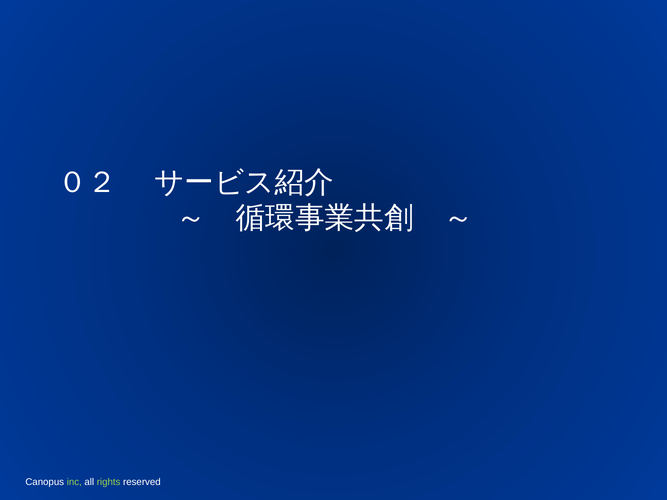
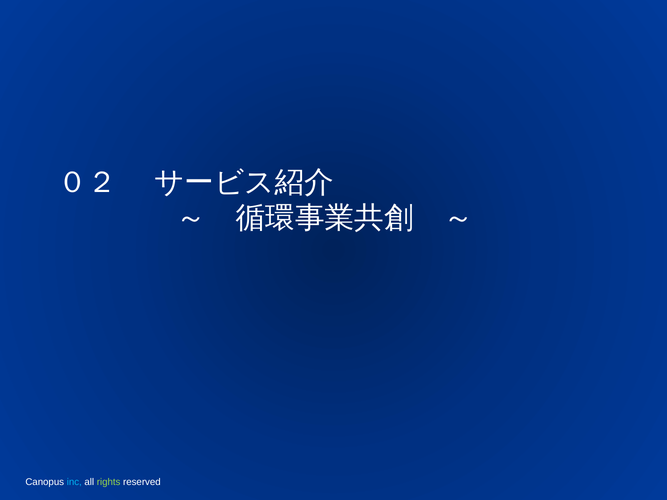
inc colour: light green -> light blue (74, 482)
